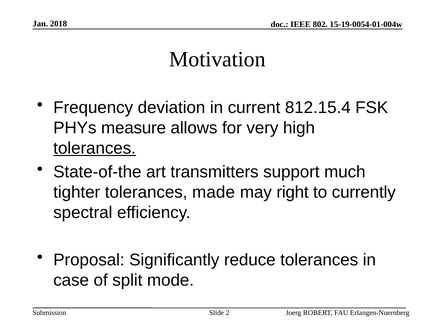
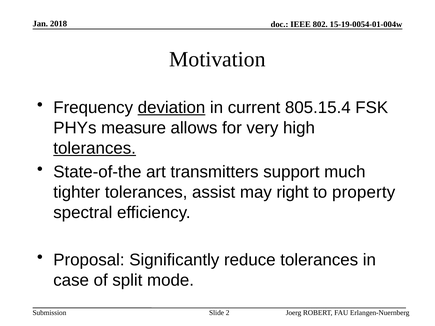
deviation underline: none -> present (172, 108)
812.15.4: 812.15.4 -> 805.15.4 (318, 108)
made: made -> assist (214, 192)
currently: currently -> property (364, 192)
